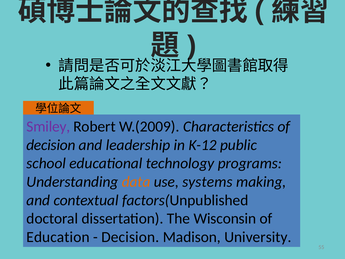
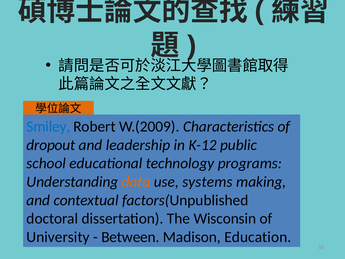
Smiley colour: purple -> blue (48, 126)
decision: decision -> dropout (51, 145)
Education: Education -> University (58, 237)
Decision: Decision -> Between (130, 237)
University: University -> Education (258, 237)
